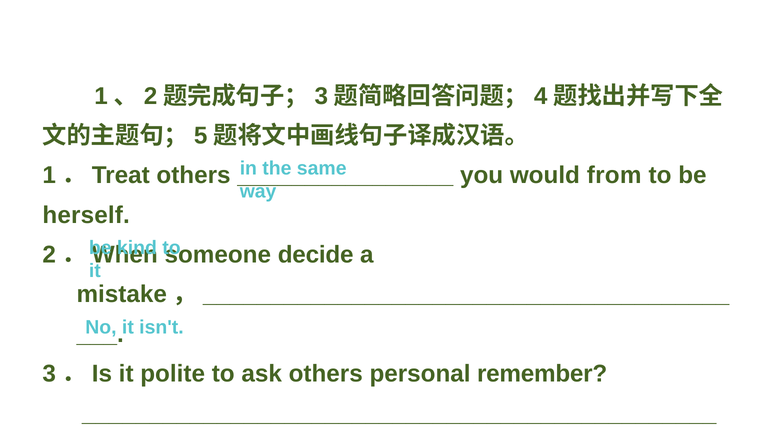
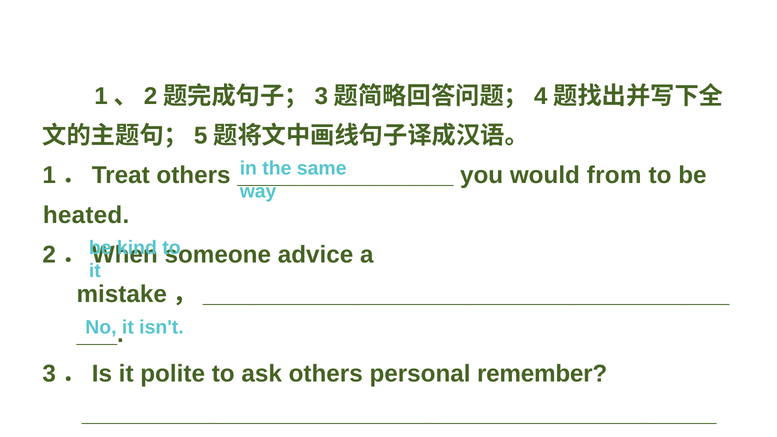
herself: herself -> heated (86, 215)
decide: decide -> advice (316, 255)
